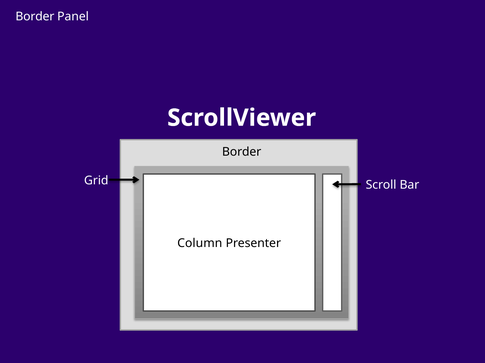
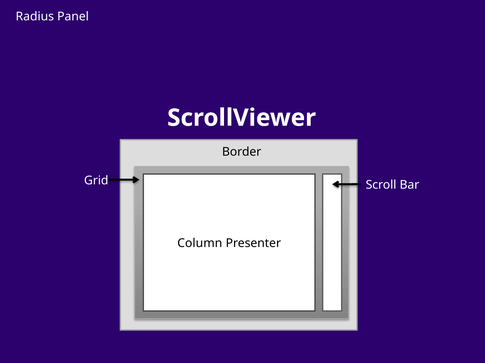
Border: Border -> Radius (35, 17)
